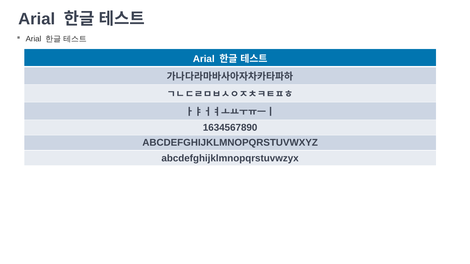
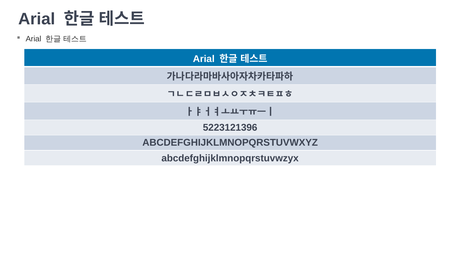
1634567890: 1634567890 -> 5223121396 (230, 128)
